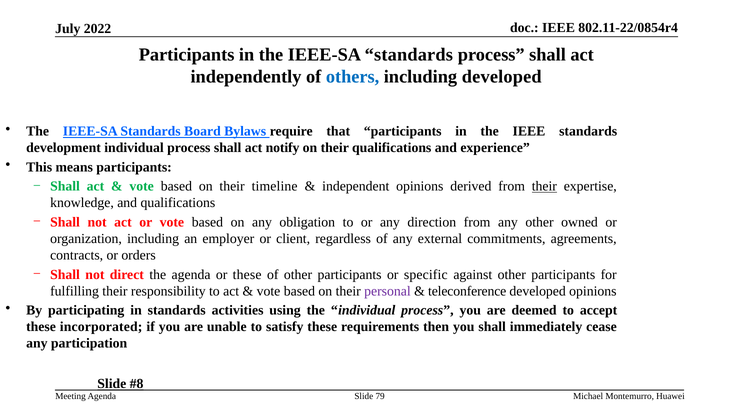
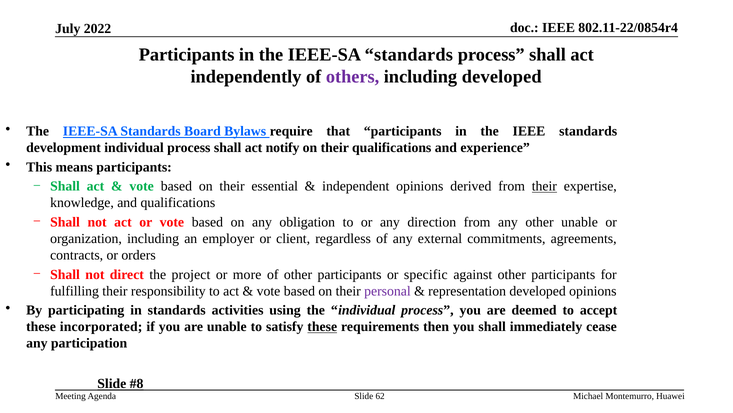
others colour: blue -> purple (353, 76)
timeline: timeline -> essential (275, 186)
other owned: owned -> unable (580, 222)
the agenda: agenda -> project (191, 274)
or these: these -> more (247, 274)
teleconference: teleconference -> representation (467, 291)
these underline: none -> present (322, 326)
79: 79 -> 62 (380, 395)
